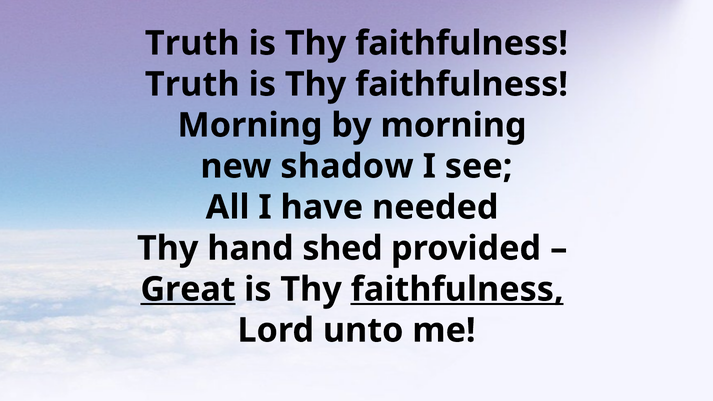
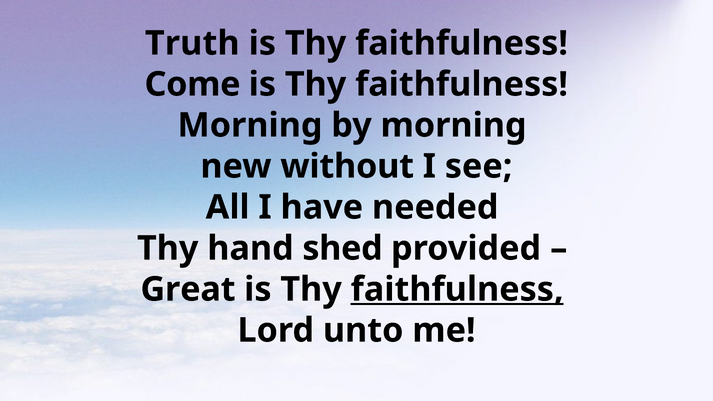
Truth: Truth -> Come (193, 84)
shadow: shadow -> without (347, 166)
Great underline: present -> none (188, 289)
